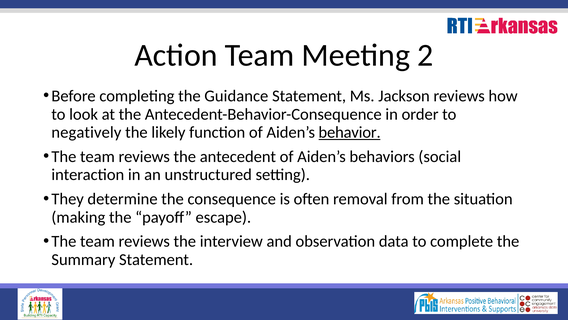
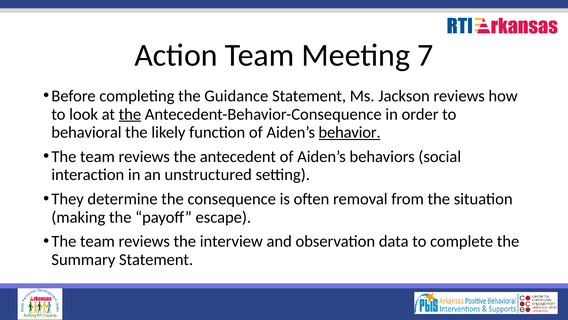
2: 2 -> 7 (425, 55)
the underline: none -> present (130, 114)
negatively: negatively -> behavioral (86, 132)
